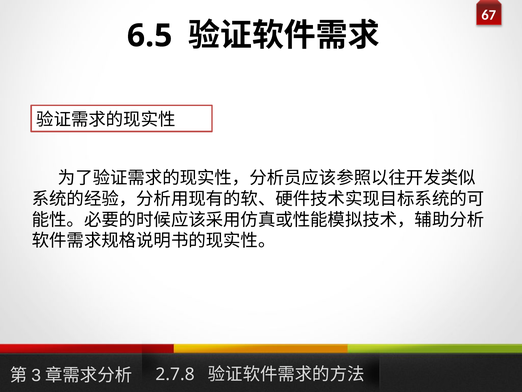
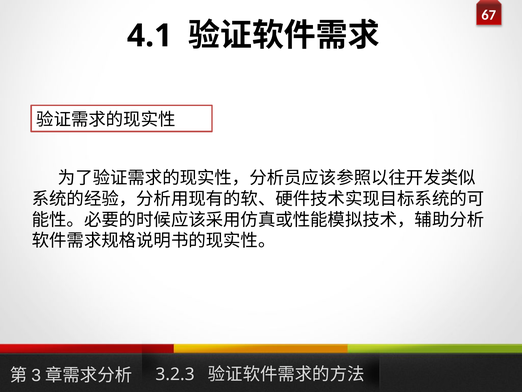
6.5: 6.5 -> 4.1 (150, 36)
2.7.8: 2.7.8 -> 3.2.3 (175, 374)
